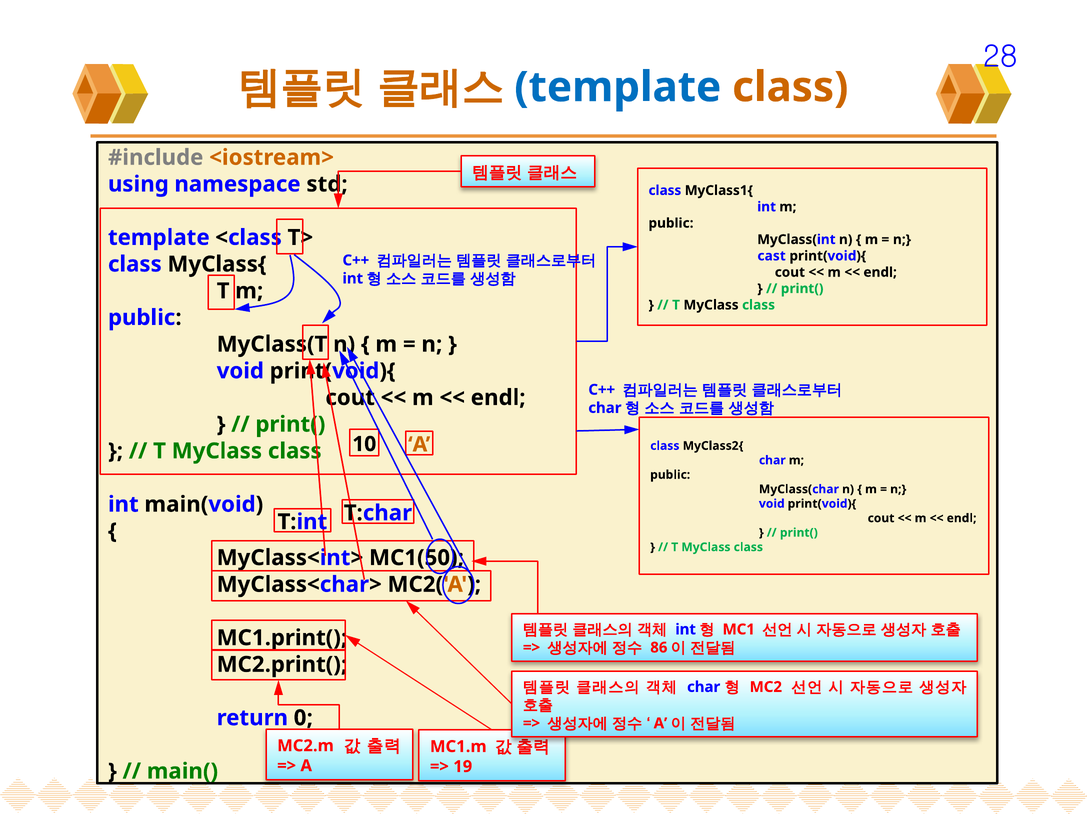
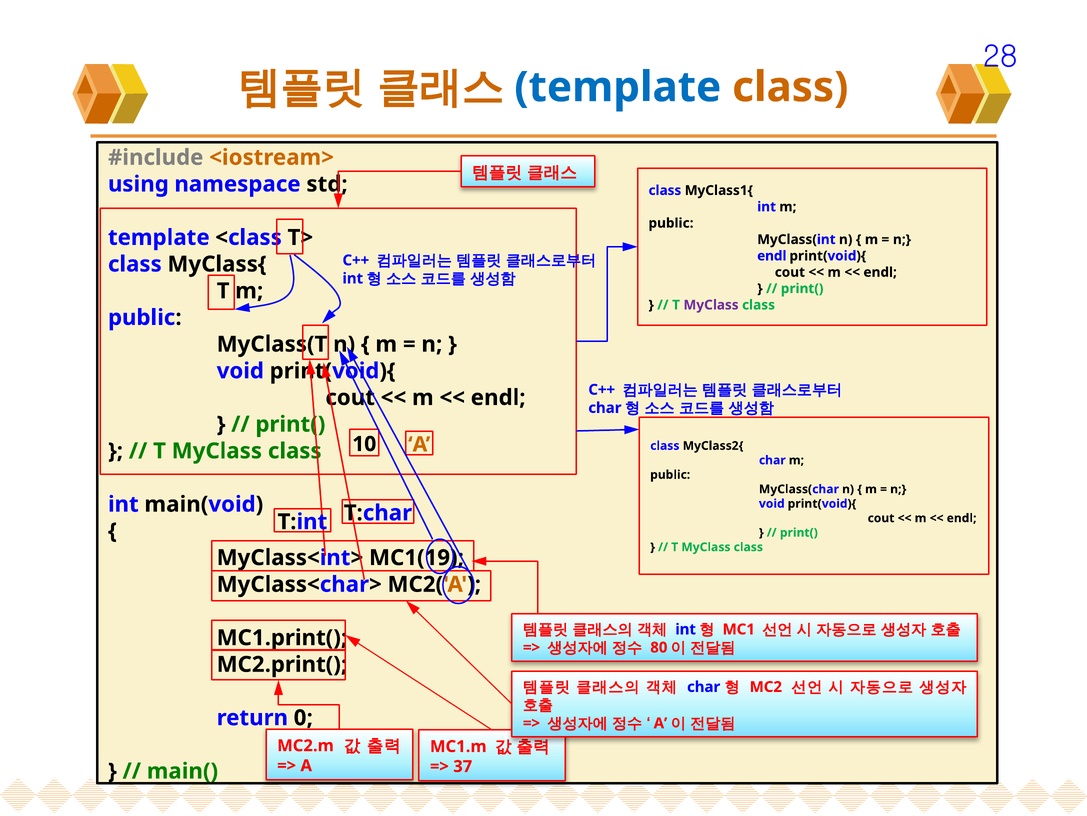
cast: cast -> endl (772, 256)
MyClass colour: black -> purple (711, 305)
MC1(50: MC1(50 -> MC1(19 (417, 557)
86: 86 -> 80 (659, 647)
19: 19 -> 37 (463, 766)
